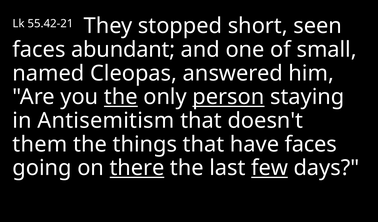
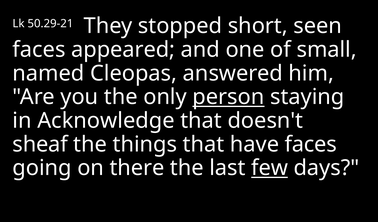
55.42-21: 55.42-21 -> 50.29-21 (50, 24)
abundant: abundant -> appeared (123, 50)
the underline: present -> none (121, 97)
Antisemitism: Antisemitism -> Acknowledge (106, 120)
them: them -> sheaf (40, 144)
there underline: present -> none (137, 168)
